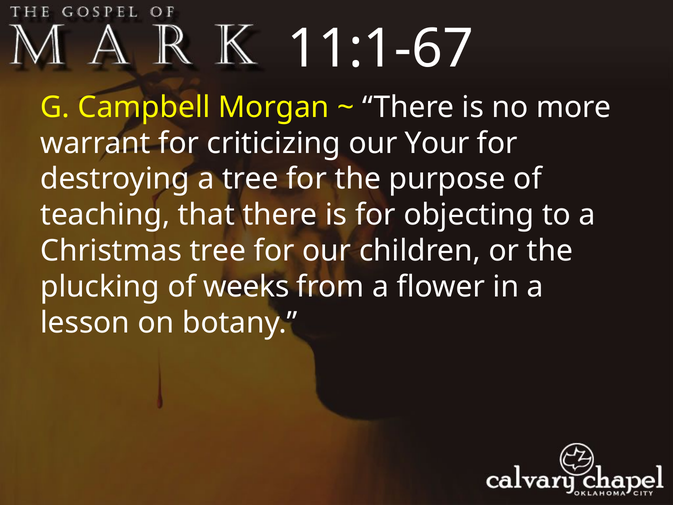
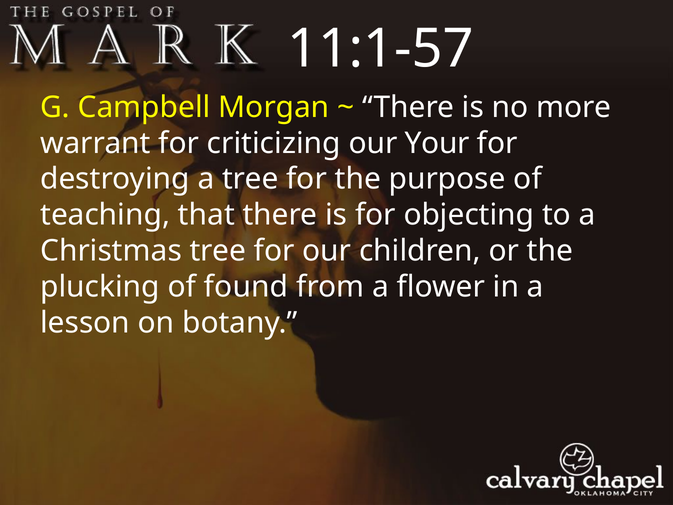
11:1-67: 11:1-67 -> 11:1-57 (380, 49)
weeks: weeks -> found (246, 287)
